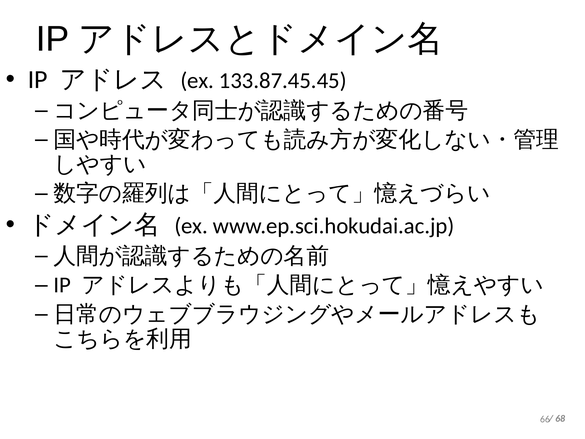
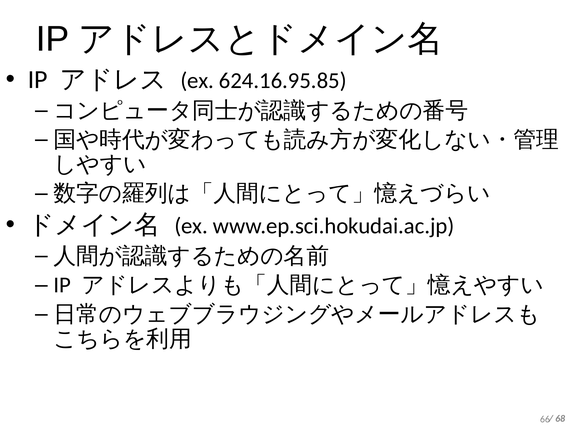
133.87.45.45: 133.87.45.45 -> 624.16.95.85 (283, 81)
